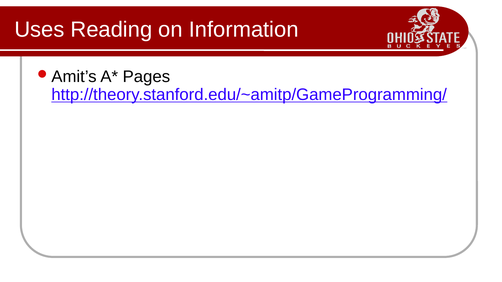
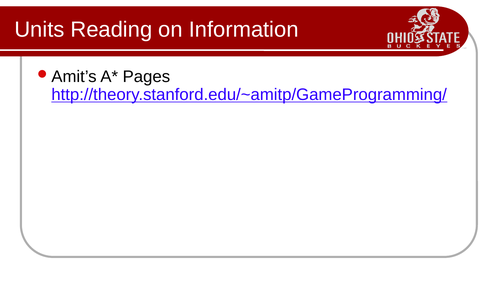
Uses: Uses -> Units (39, 30)
